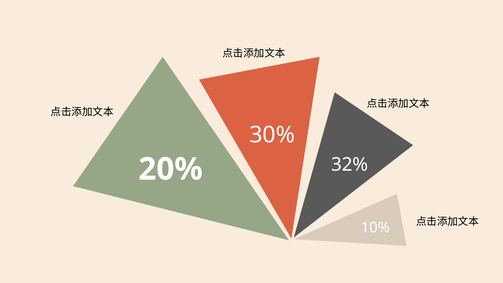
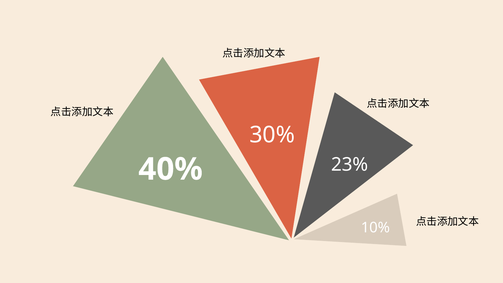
32%: 32% -> 23% (350, 164)
20%: 20% -> 40% (171, 169)
